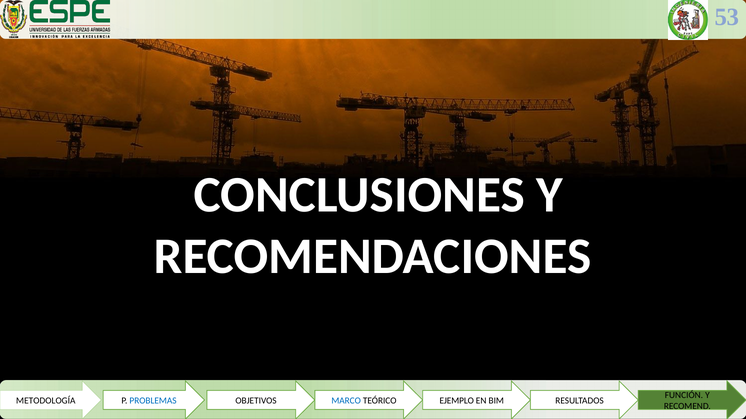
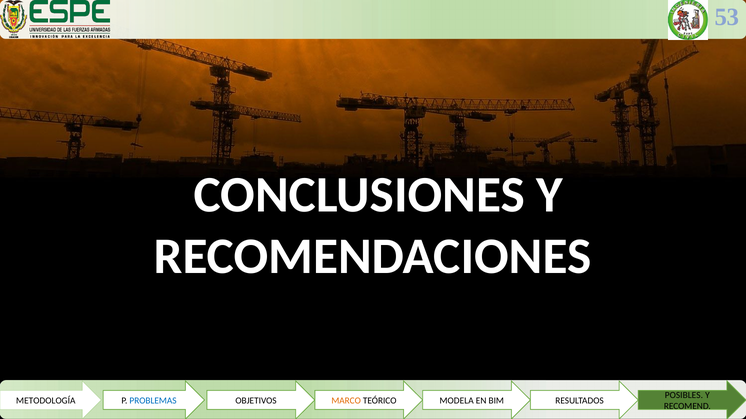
FUNCIÓN: FUNCIÓN -> POSIBLES (684, 396)
MARCO colour: blue -> orange (346, 401)
EJEMPLO: EJEMPLO -> MODELA (457, 401)
